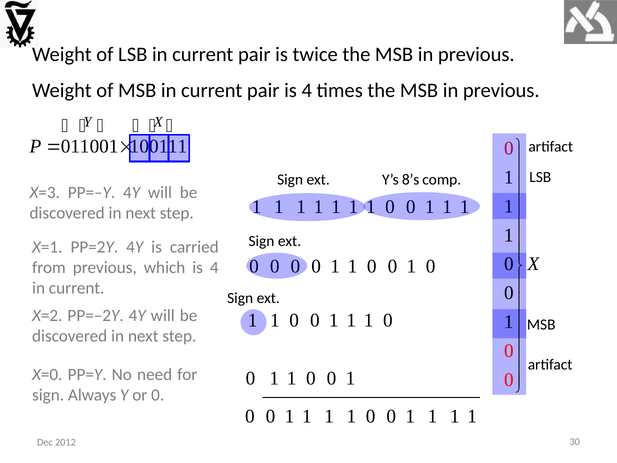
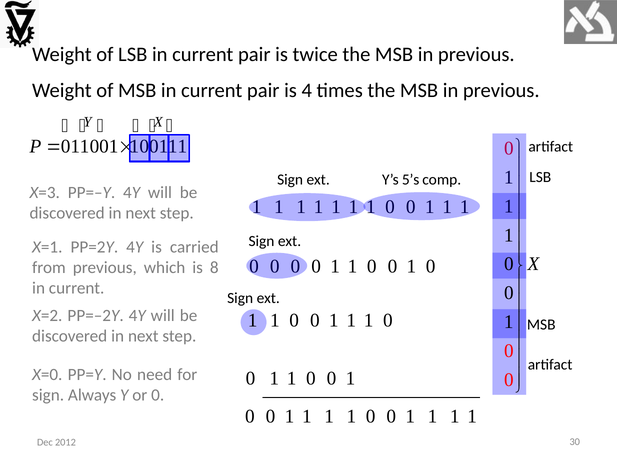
8’s: 8’s -> 5’s (411, 180)
which is 4: 4 -> 8 (214, 267)
